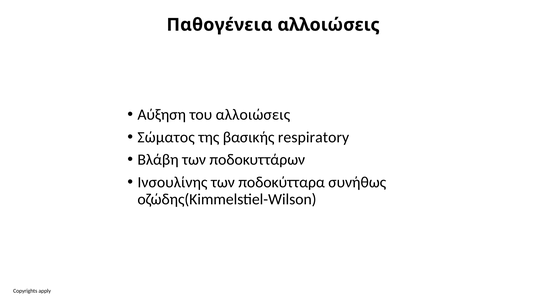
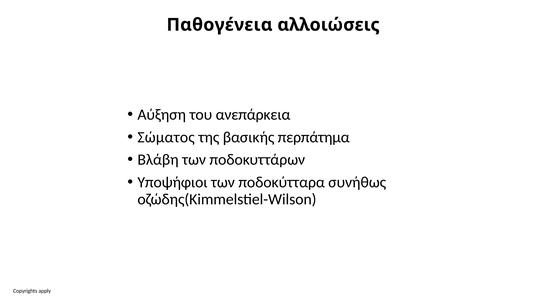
του αλλοιώσεις: αλλοιώσεις -> ανεπάρκεια (253, 115)
respiratory: respiratory -> περπάτημα (314, 137)
Ινσουλίνης: Ινσουλίνης -> Υποψήφιοι (173, 182)
